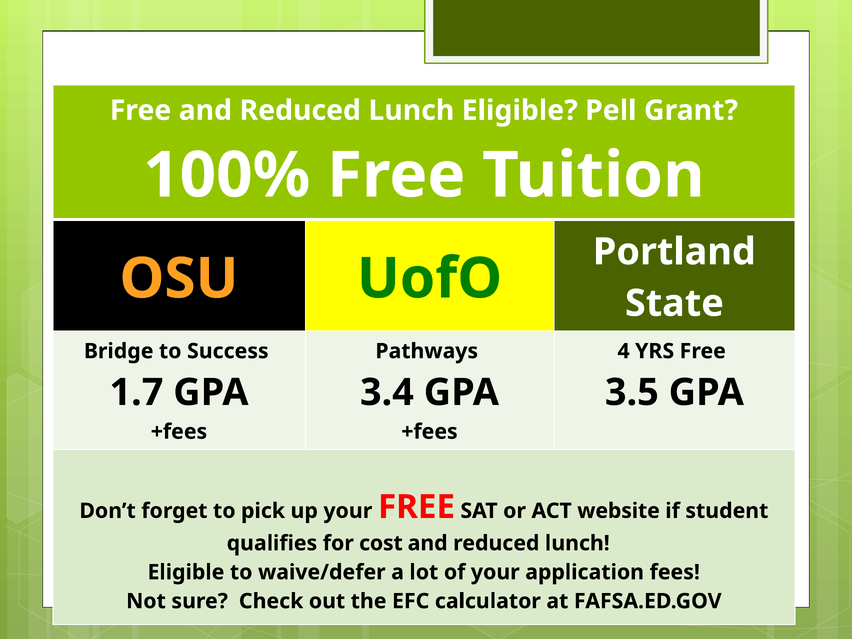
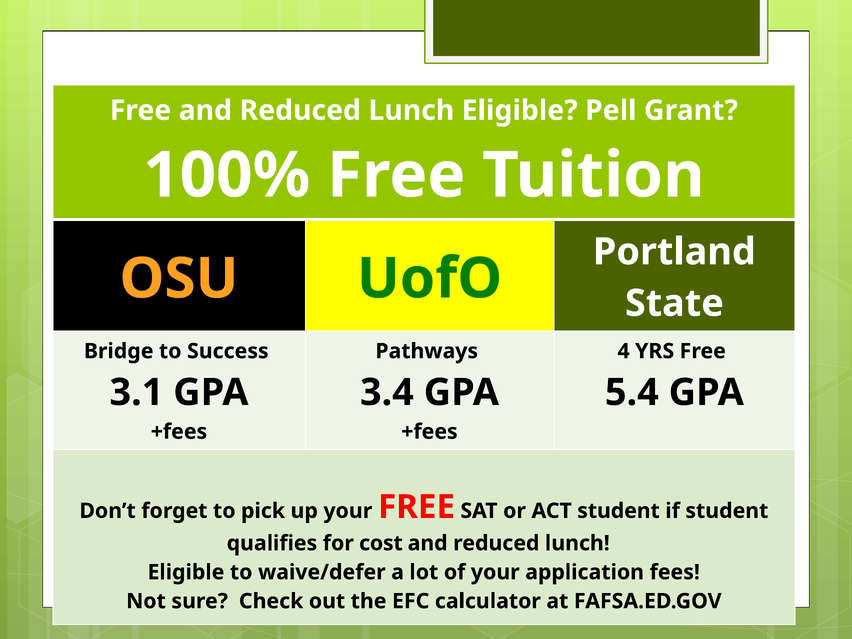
1.7: 1.7 -> 3.1 (136, 392)
3.5: 3.5 -> 5.4 (632, 392)
ACT website: website -> student (619, 511)
